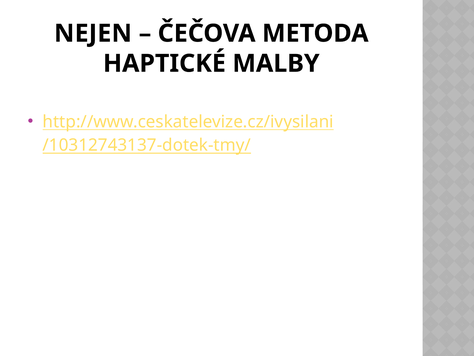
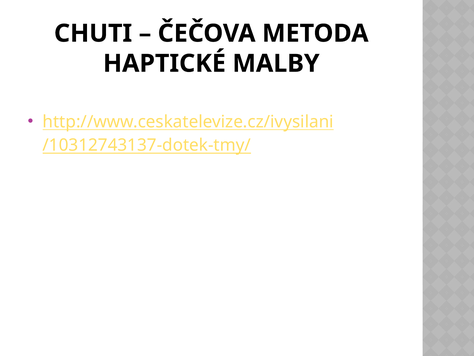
NEJEN: NEJEN -> CHUTI (93, 33)
